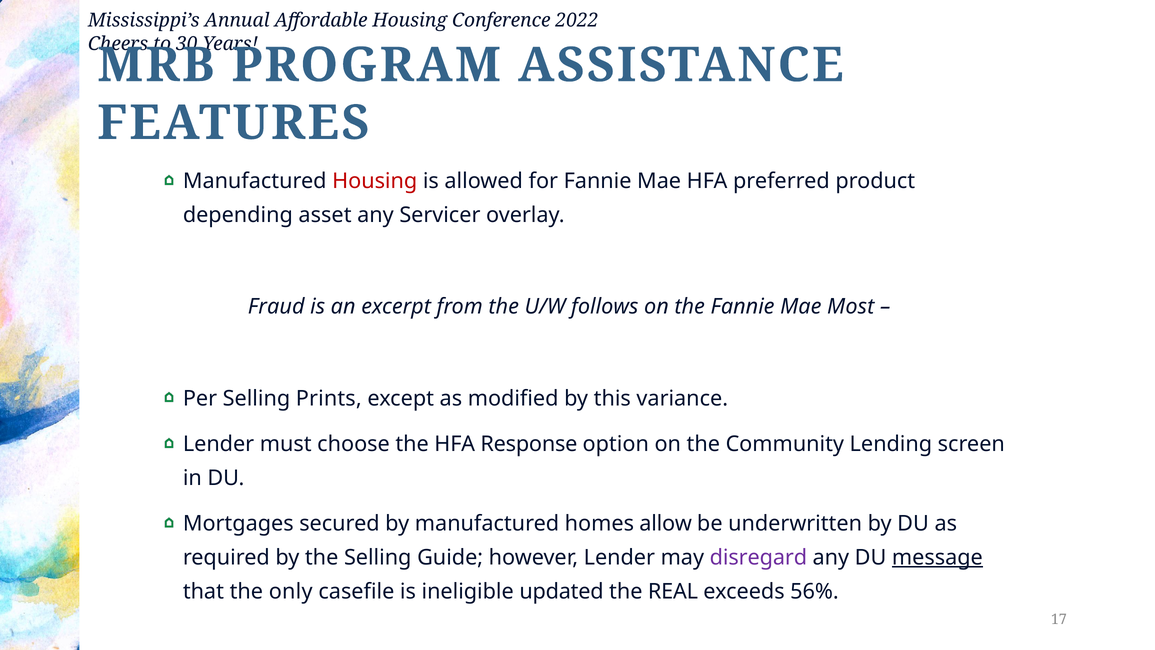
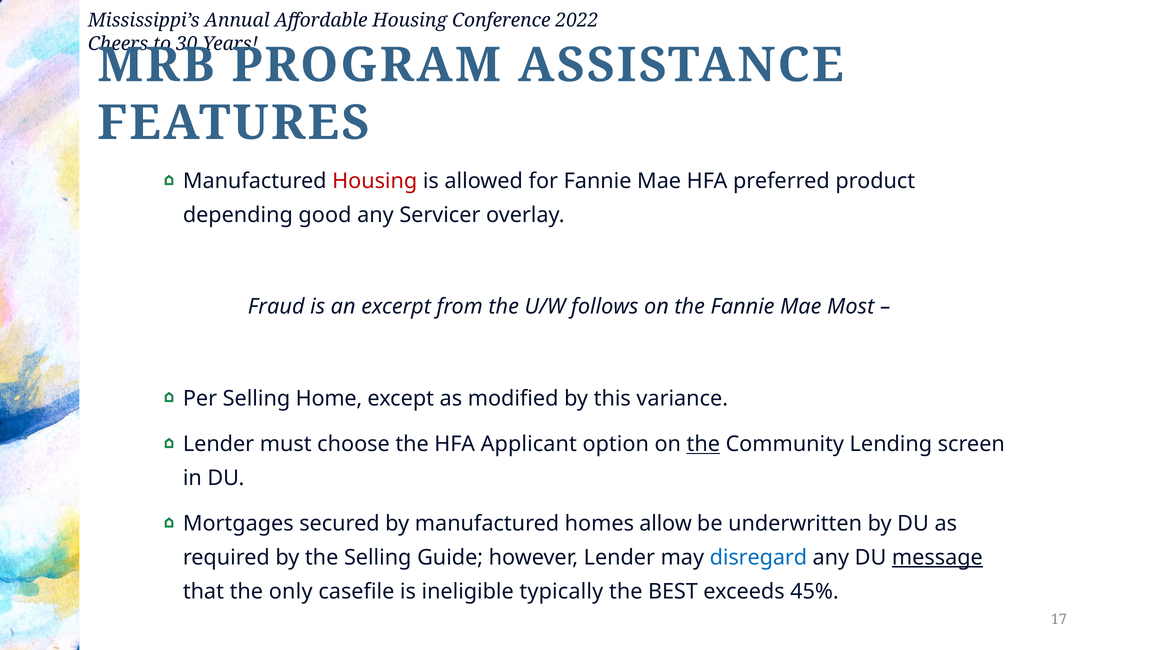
asset: asset -> good (325, 215)
Prints: Prints -> Home (329, 398)
Response: Response -> Applicant (529, 444)
the underline: none -> present (703, 444)
disregard colour: purple -> blue (758, 557)
updated: updated -> typically (561, 591)
REAL: REAL -> BEST (673, 591)
56%: 56% -> 45% (814, 591)
